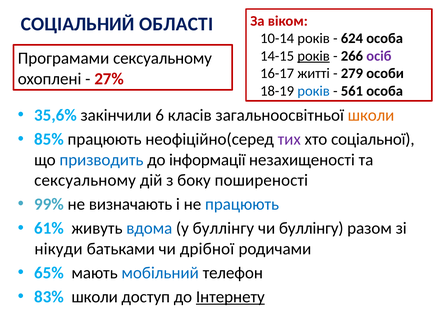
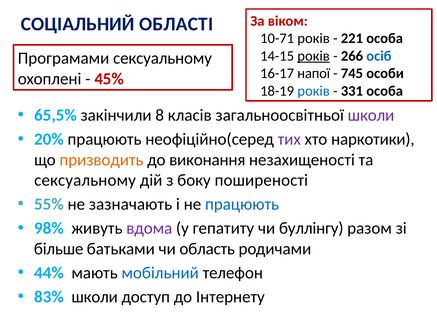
10-14: 10-14 -> 10-71 (277, 38)
624: 624 -> 221 (352, 38)
осіб colour: purple -> blue (379, 56)
житті: житті -> напої (314, 73)
279: 279 -> 745 (352, 73)
27%: 27% -> 45% (109, 79)
561: 561 -> 331 (352, 91)
35,6%: 35,6% -> 65,5% (55, 115)
6: 6 -> 8 (160, 115)
школи colour: orange -> purple (371, 115)
85%: 85% -> 20% (49, 139)
соціальної: соціальної -> наркотики (373, 139)
призводить colour: blue -> orange (101, 160)
інформації: інформації -> виконання (207, 160)
99%: 99% -> 55% (49, 204)
визначають: визначають -> зазначають (130, 204)
61%: 61% -> 98% (49, 228)
вдома colour: blue -> purple (149, 228)
у буллінгу: буллінгу -> гепатиту (223, 228)
нікуди: нікуди -> більше (59, 249)
дрібної: дрібної -> область (207, 249)
65%: 65% -> 44% (49, 273)
Інтернету underline: present -> none (230, 297)
